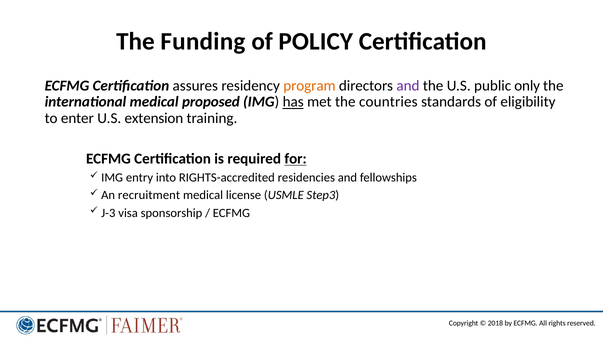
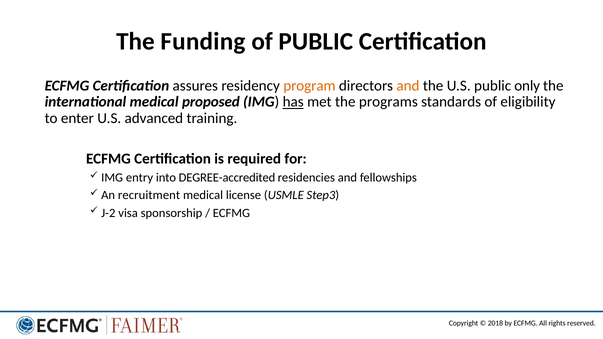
of POLICY: POLICY -> PUBLIC (316, 42)
and colour: purple -> orange (408, 86)
countries: countries -> programs (388, 102)
extension: extension -> advanced (154, 118)
for underline: present -> none (296, 159)
RIGHTS-accredited: RIGHTS-accredited -> DEGREE-accredited (227, 178)
J-3: J-3 -> J-2 (108, 213)
